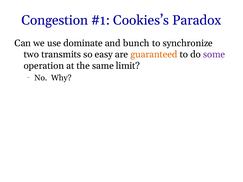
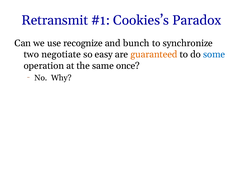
Congestion: Congestion -> Retransmit (55, 20)
dominate: dominate -> recognize (83, 43)
transmits: transmits -> negotiate (61, 55)
some colour: purple -> blue (214, 55)
limit: limit -> once (128, 66)
